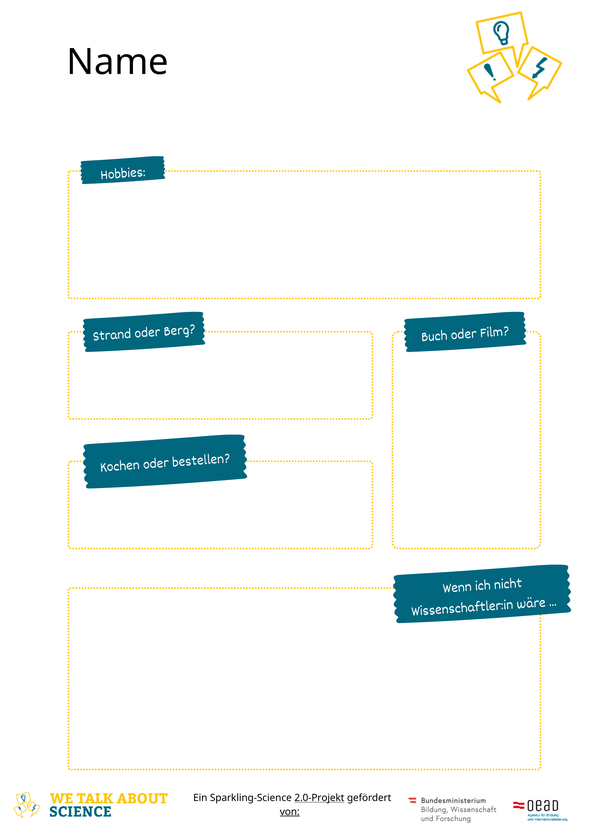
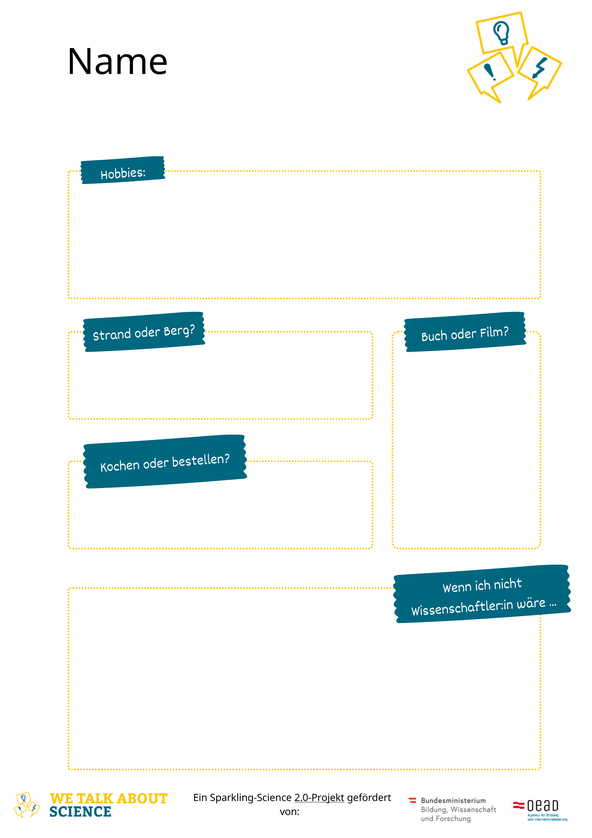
von underline: present -> none (290, 812)
